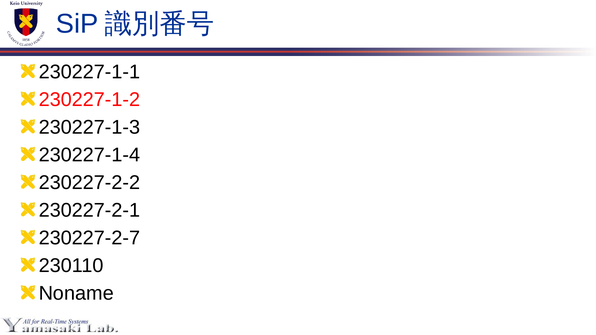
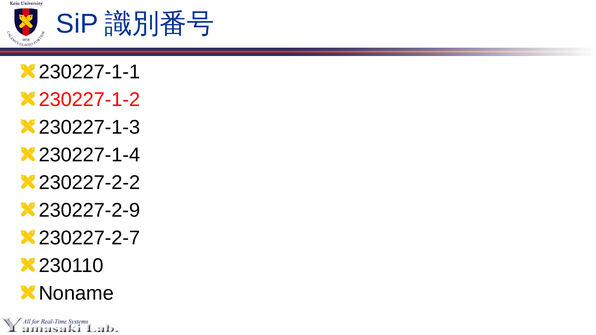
230227-2-1: 230227-2-1 -> 230227-2-9 (90, 210)
